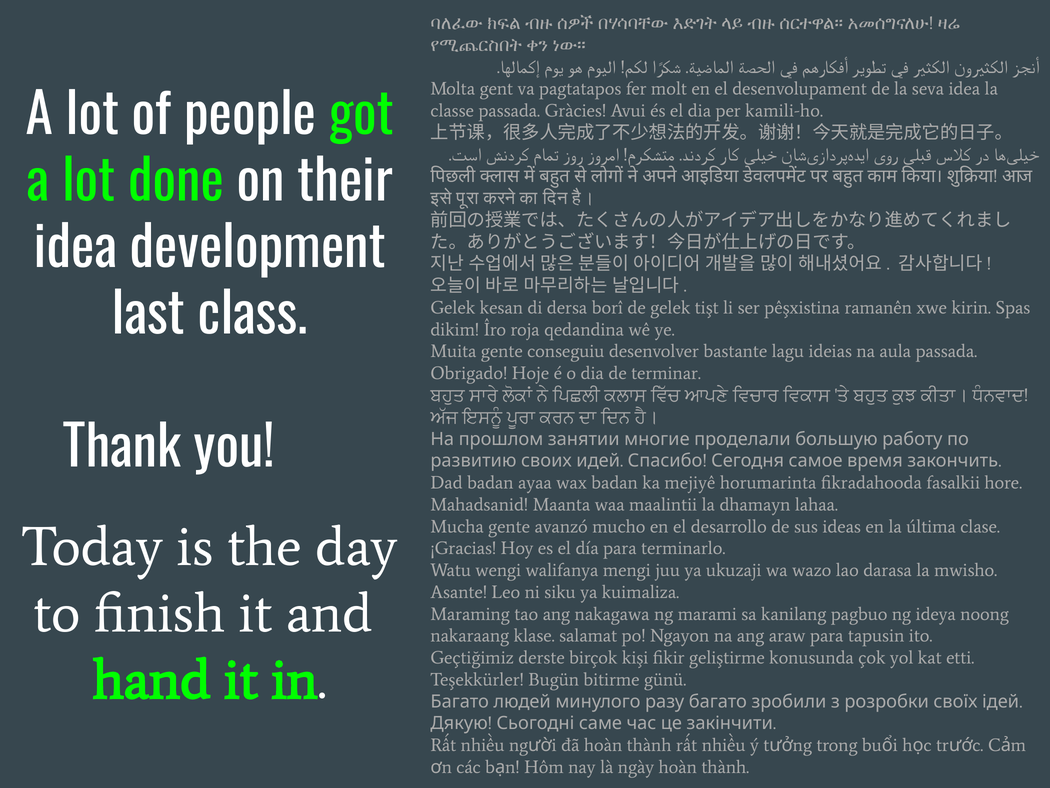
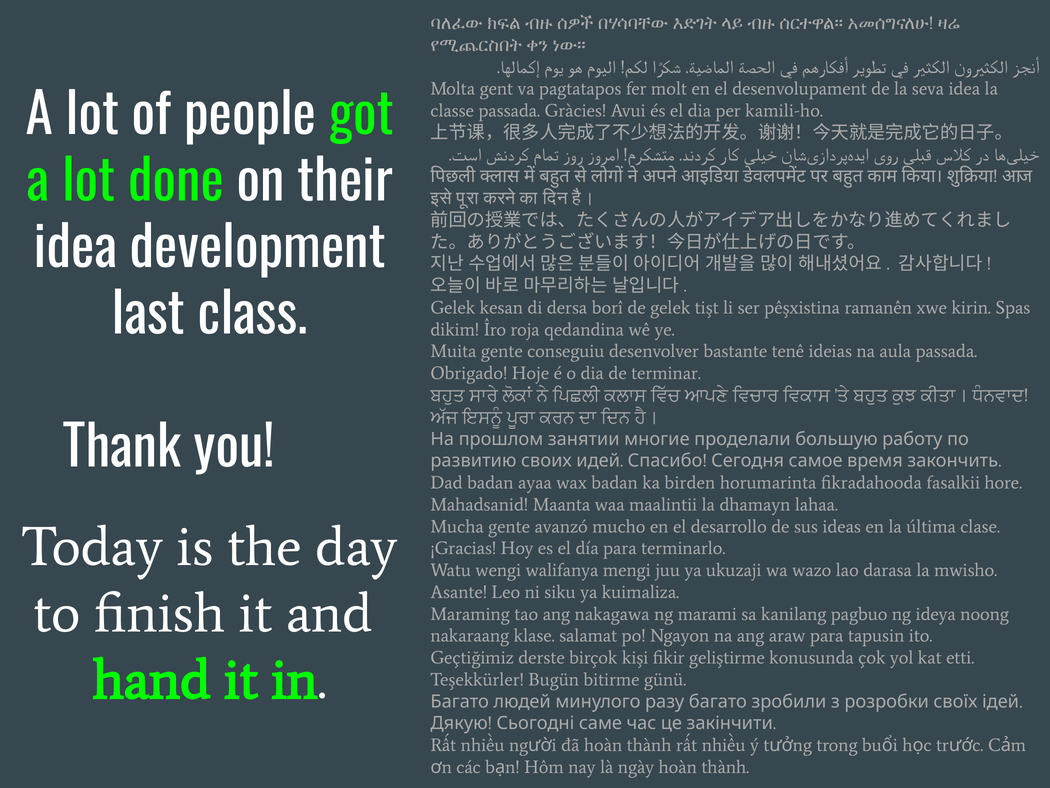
lagu: lagu -> tenê (788, 351)
mejiyê: mejiyê -> birden (690, 482)
